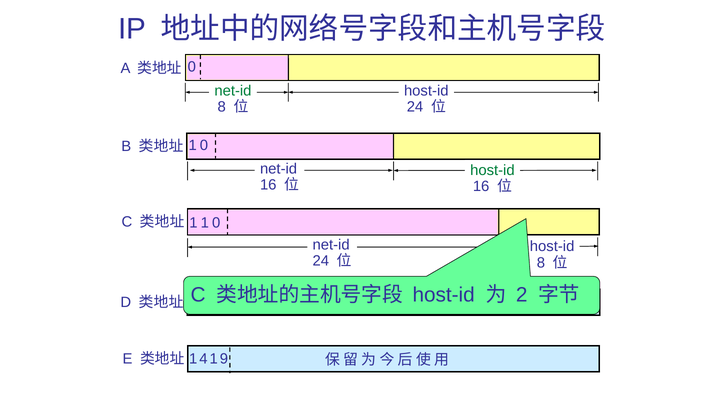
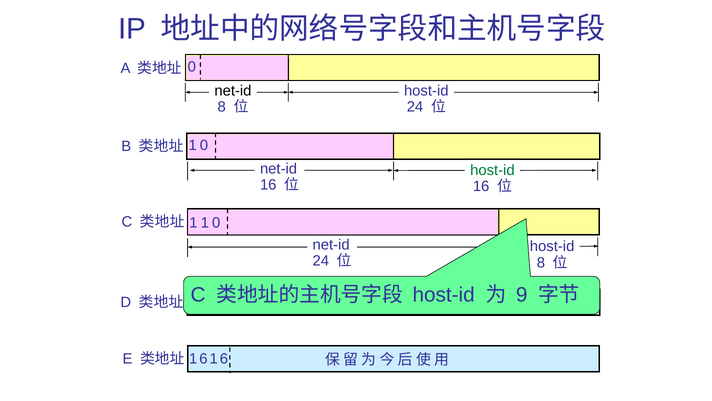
net-id colour: green -> black (233, 91)
2: 2 -> 9 (522, 294)
4: 4 -> 6 (203, 358)
9: 9 -> 6 (224, 358)
